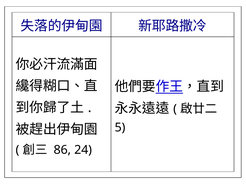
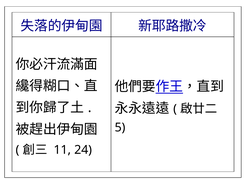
86: 86 -> 11 (62, 150)
